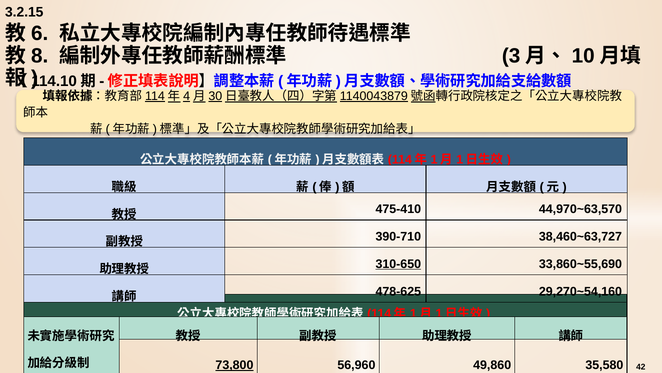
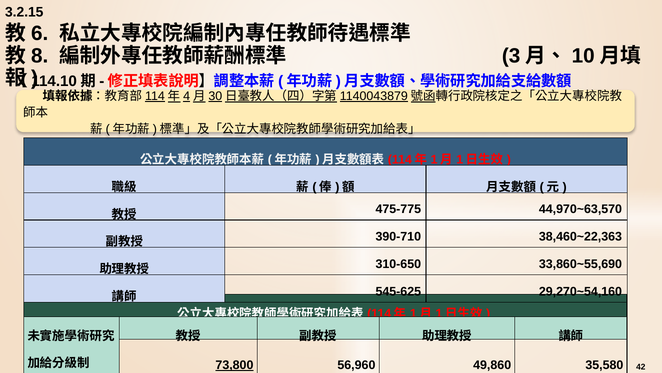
475-410: 475-410 -> 475-775 (398, 209)
38,460~63,727: 38,460~63,727 -> 38,460~22,363 (580, 236)
310-650 underline: present -> none (398, 264)
478-625: 478-625 -> 545-625 (398, 291)
